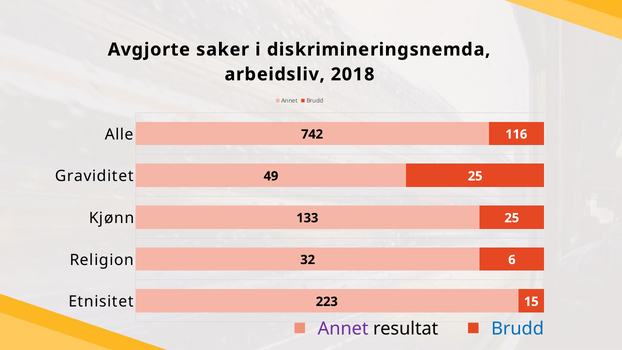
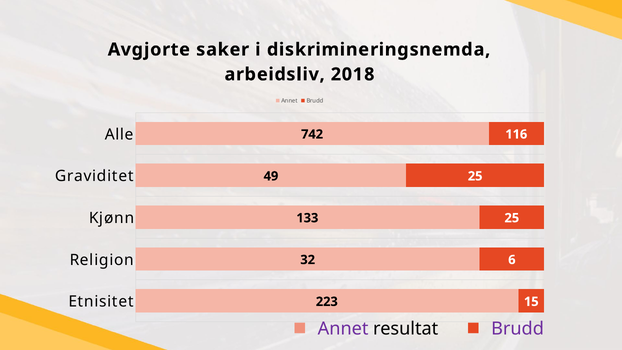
Brudd colour: blue -> purple (518, 329)
